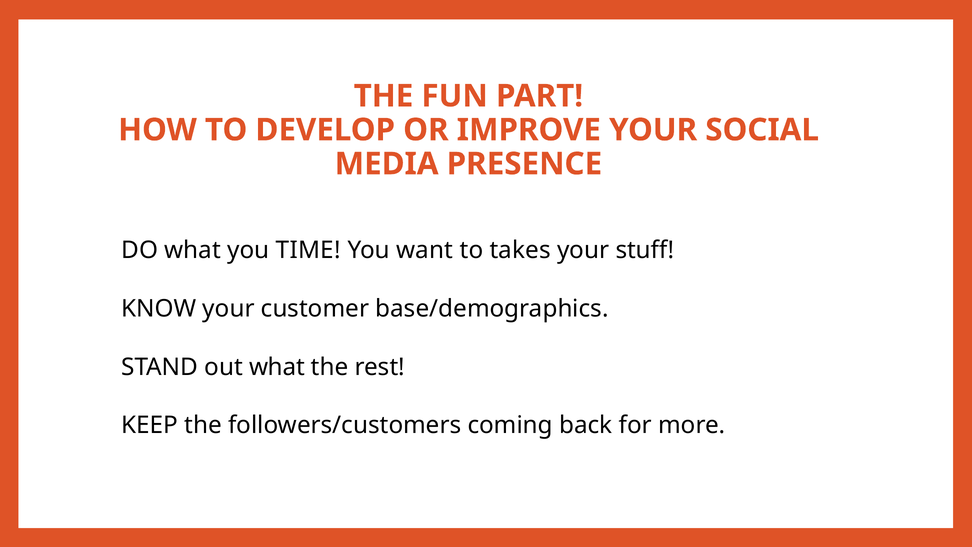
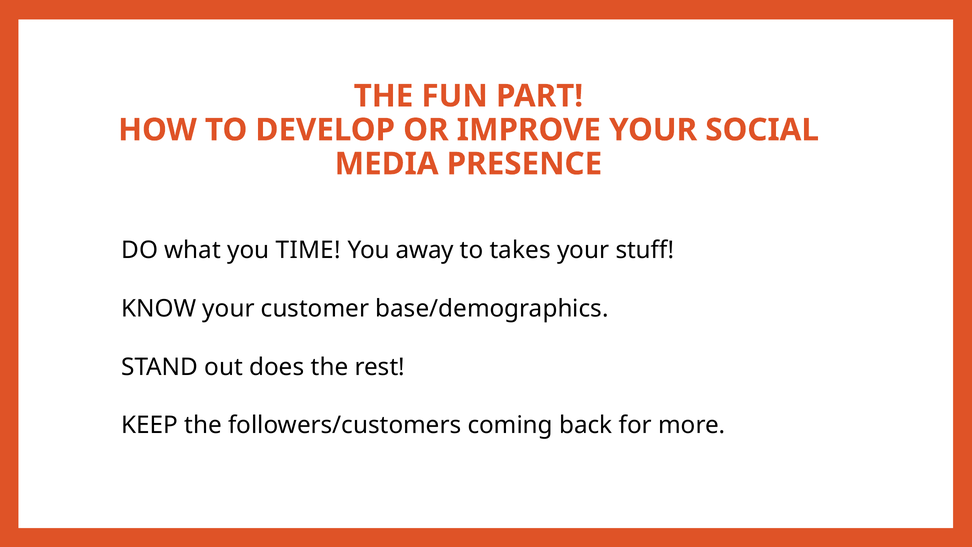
want: want -> away (425, 250)
out what: what -> does (277, 367)
